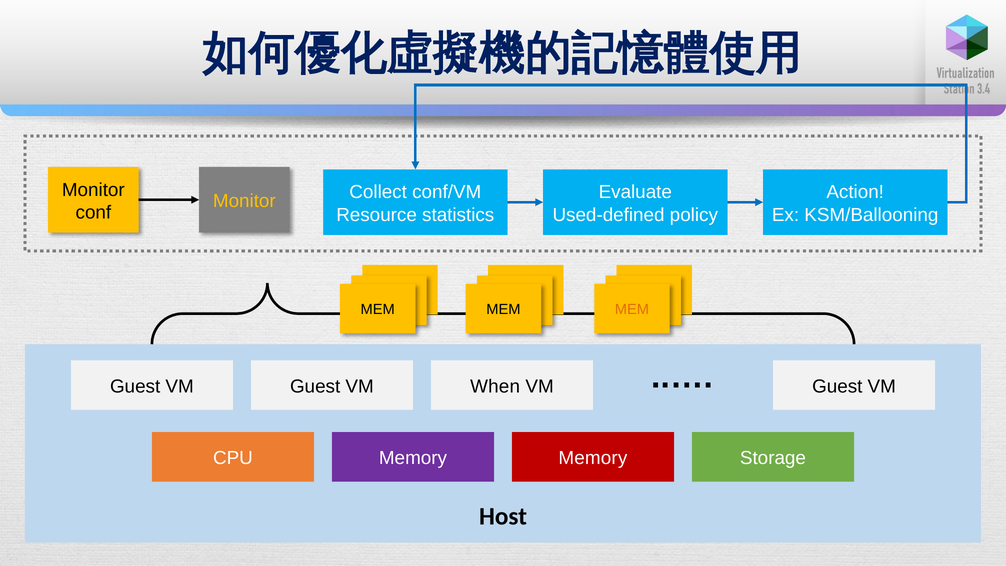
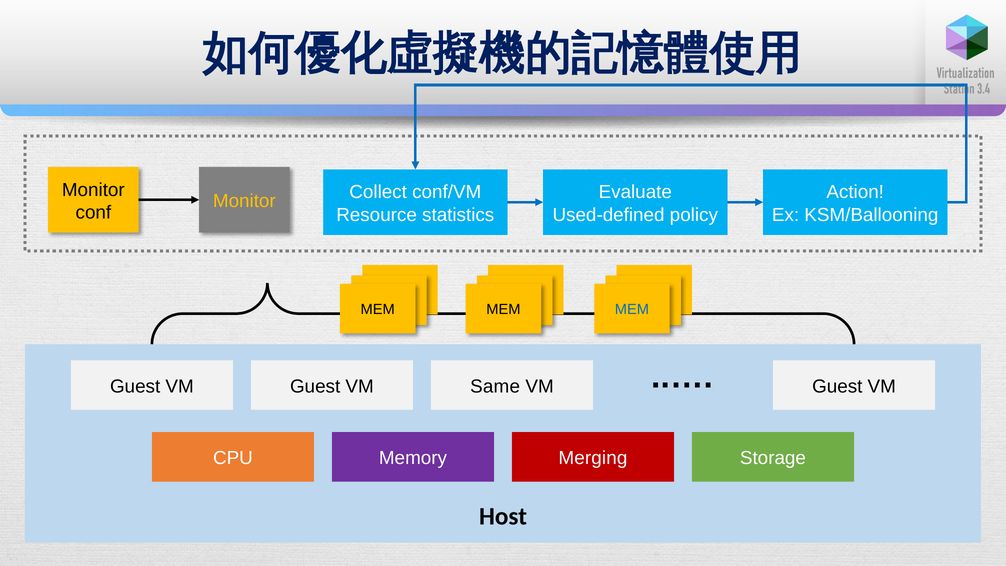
MEM colour: orange -> blue (632, 310)
When: When -> Same (495, 386)
Memory Memory: Memory -> Merging (593, 458)
